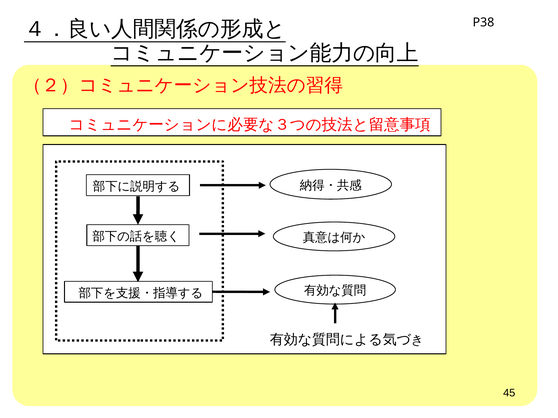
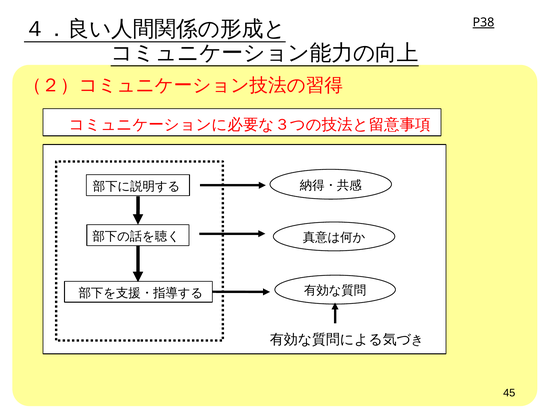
P38 underline: none -> present (483, 23)
